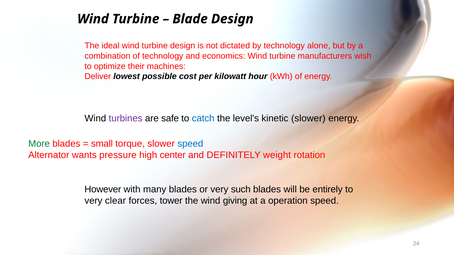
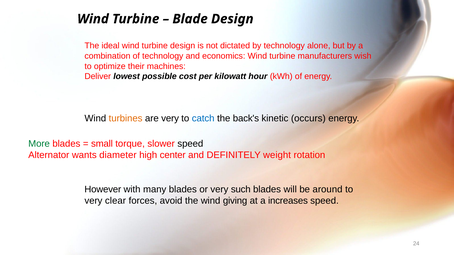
turbines colour: purple -> orange (126, 118)
are safe: safe -> very (170, 118)
level's: level's -> back's (246, 118)
kinetic slower: slower -> occurs (308, 118)
speed colour: blue -> black (190, 144)
pressure: pressure -> diameter (118, 155)
entirely: entirely -> around (328, 190)
tower: tower -> avoid (171, 201)
operation: operation -> increases (288, 201)
